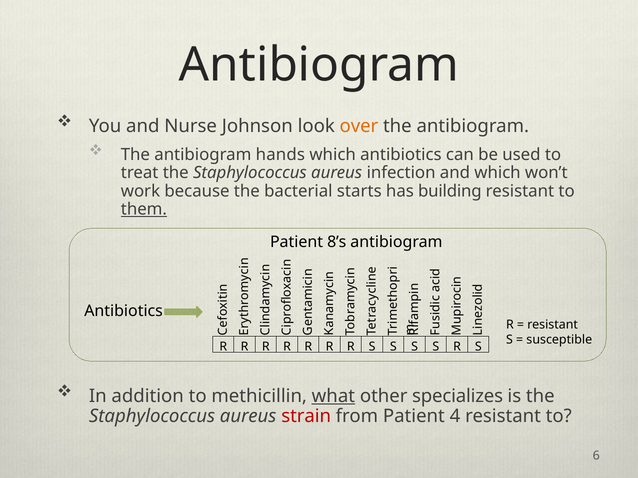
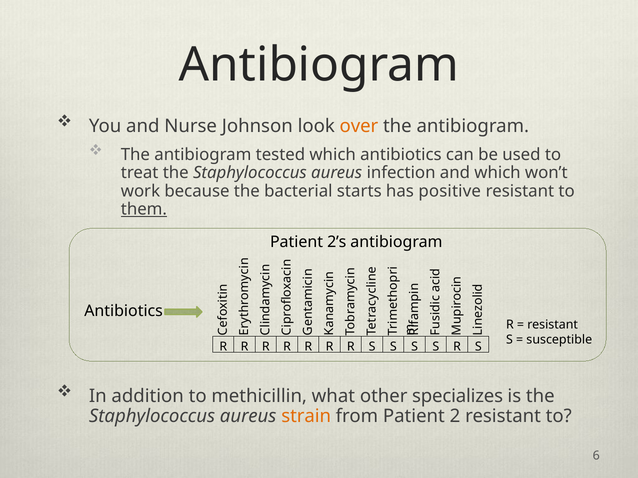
hands: hands -> tested (280, 155)
building: building -> positive (450, 191)
8’s: 8’s -> 2’s (337, 242)
what underline: present -> none (333, 397)
strain colour: red -> orange (306, 417)
4: 4 -> 2 (455, 417)
